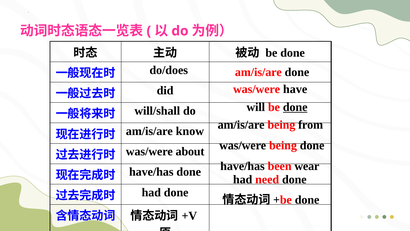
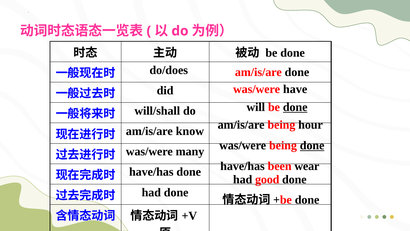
from: from -> hour (311, 125)
done underline: none -> present (312, 145)
about: about -> many (190, 151)
need: need -> good (267, 179)
